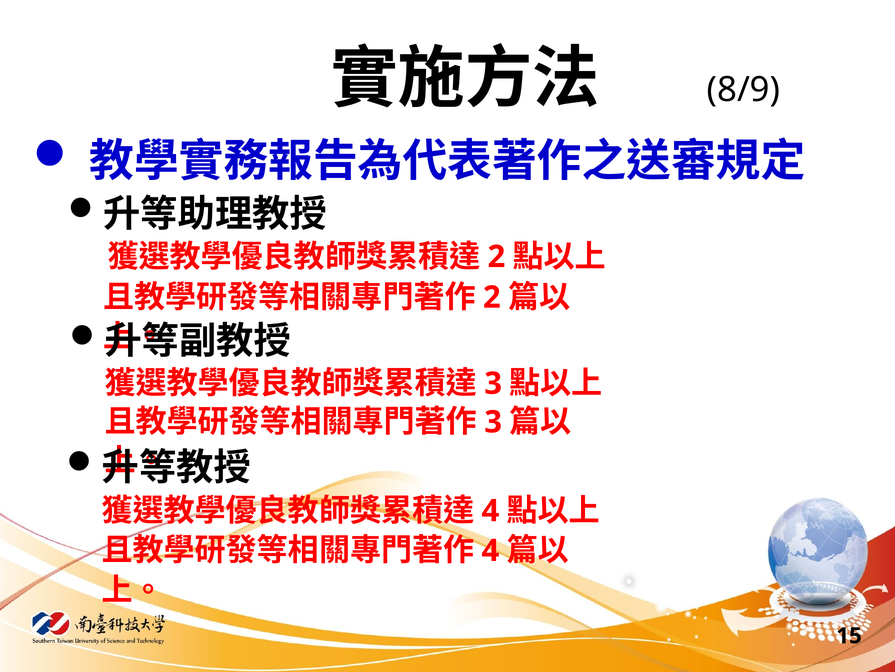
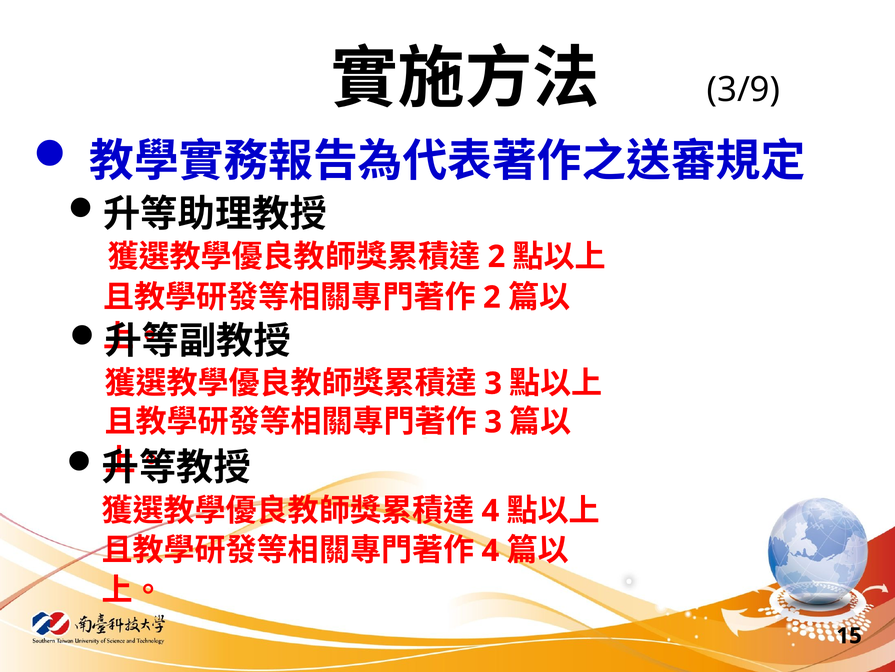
8/9: 8/9 -> 3/9 (744, 90)
